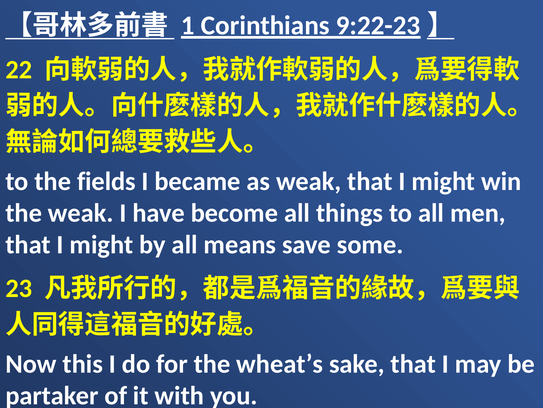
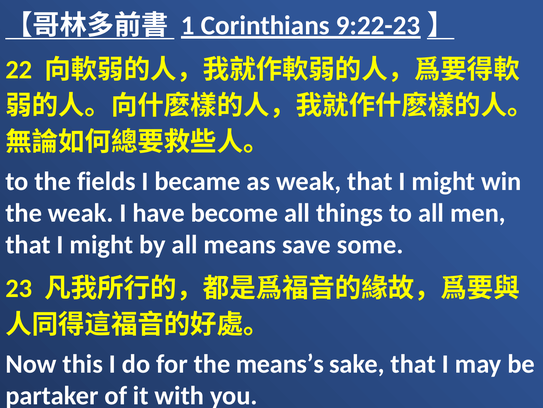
wheat’s: wheat’s -> means’s (280, 363)
